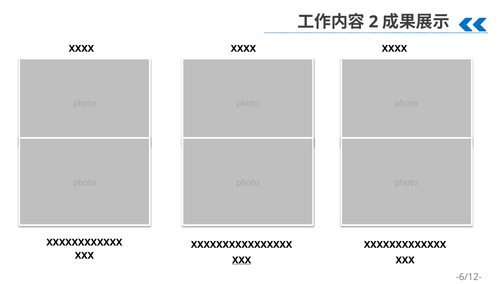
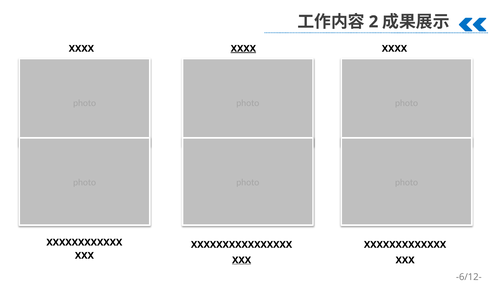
XXXX underline: none -> present (243, 49)
